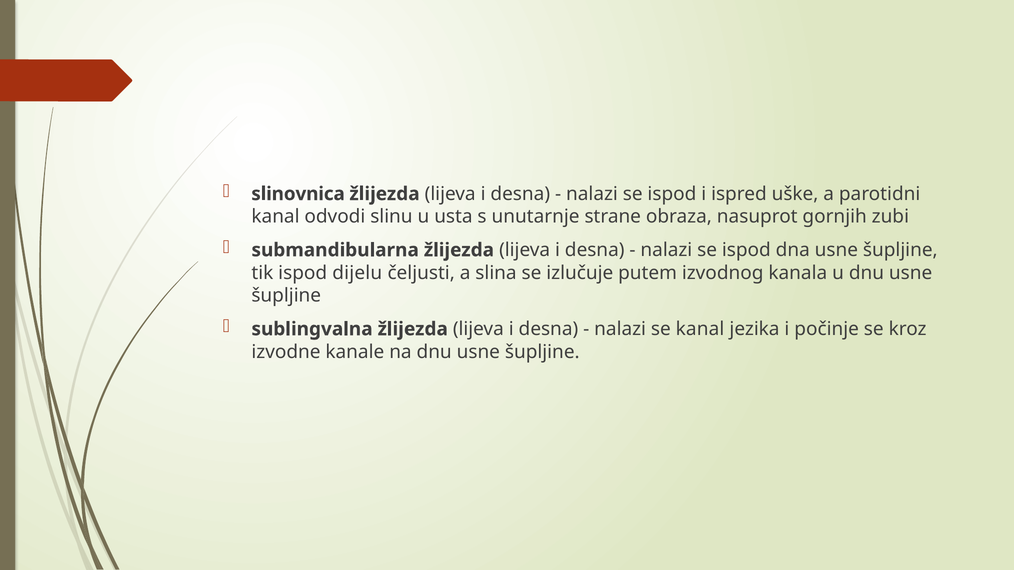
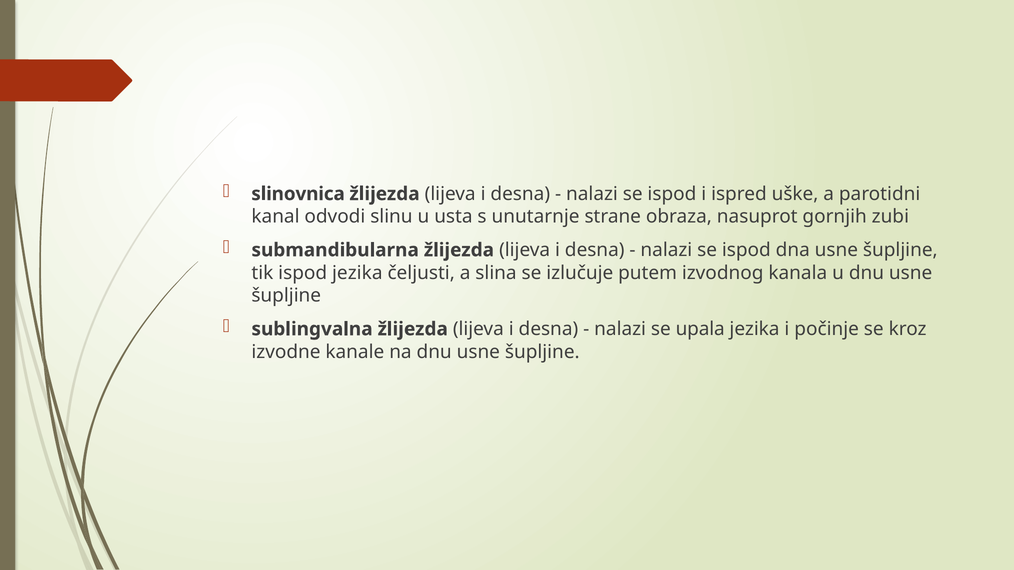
ispod dijelu: dijelu -> jezika (357, 273)
se kanal: kanal -> upala (700, 329)
